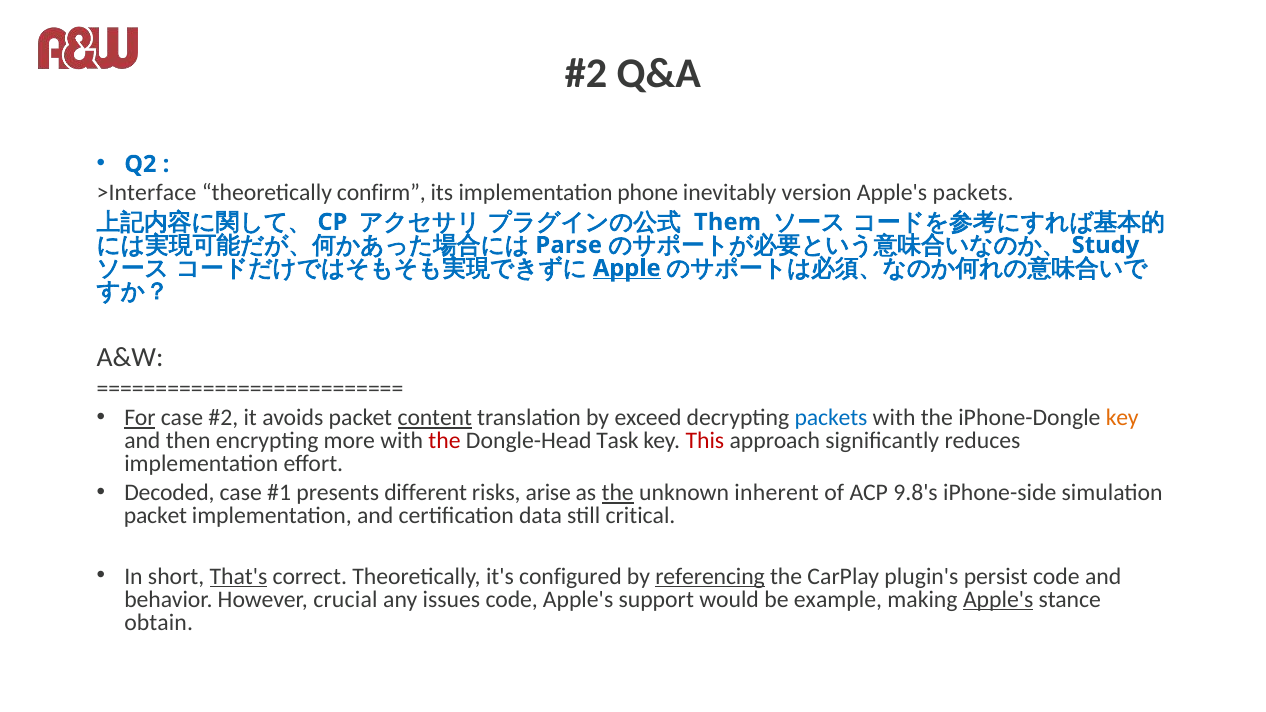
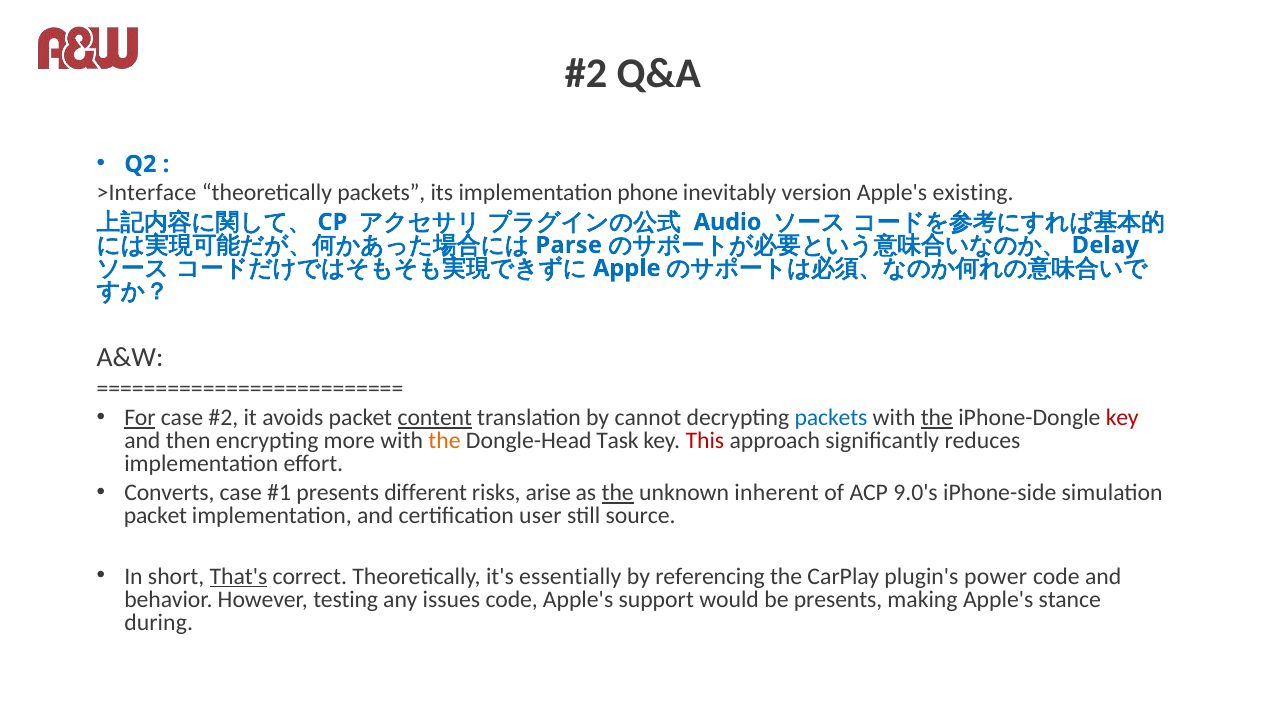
theoretically confirm: confirm -> packets (381, 193)
Apple's packets: packets -> existing (973, 193)
Them: Them -> Audio (728, 222)
Study: Study -> Delay (1105, 245)
Apple underline: present -> none (627, 268)
exceed: exceed -> cannot (648, 418)
the underline: none -> present (937, 418)
key colour: orange -> red (1122, 418)
the colour: red -> orange (444, 441)
Decoded: Decoded -> Converts (169, 493)
9.8's: 9.8's -> 9.0's (916, 493)
data: data -> user (540, 516)
critical: critical -> source (641, 516)
configured: configured -> essentially (570, 577)
referencing underline: present -> none (710, 577)
persist: persist -> power (996, 577)
crucial: crucial -> testing (346, 600)
be example: example -> presents (838, 600)
Apple's underline: present -> none (998, 600)
obtain: obtain -> during (159, 623)
